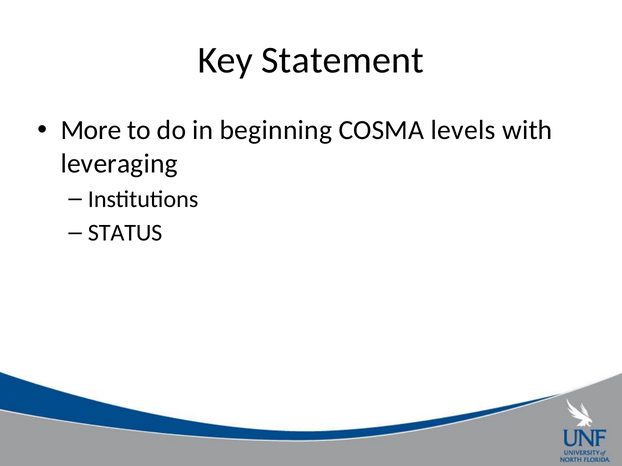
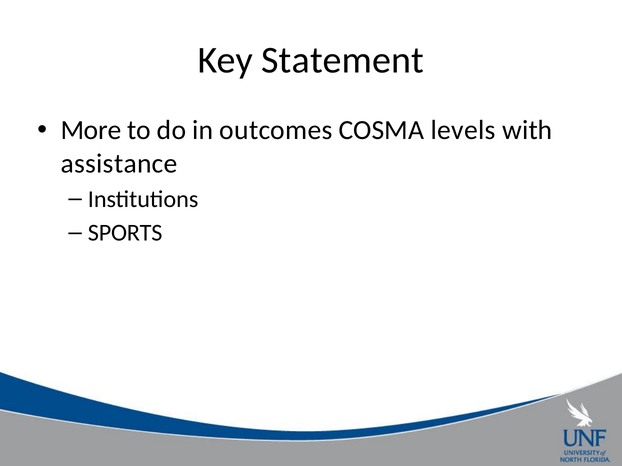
beginning: beginning -> outcomes (276, 130)
leveraging: leveraging -> assistance (119, 164)
STATUS: STATUS -> SPORTS (125, 233)
